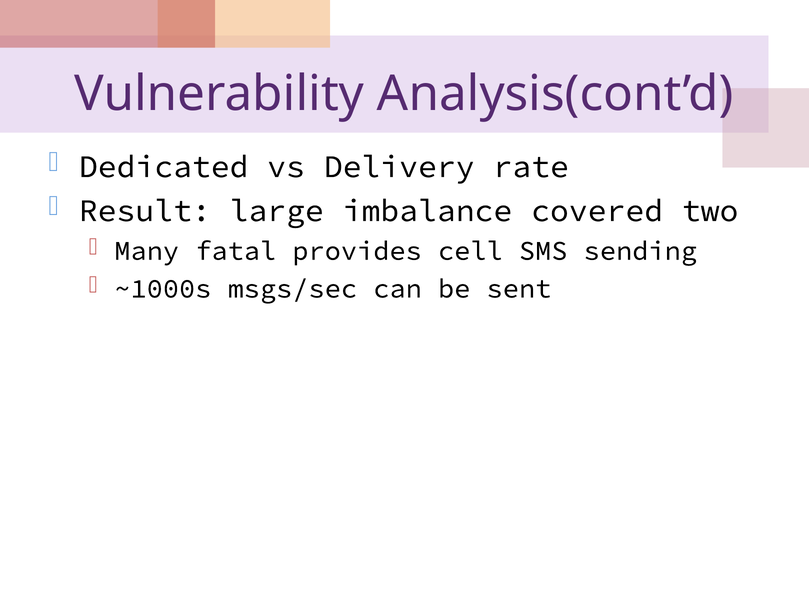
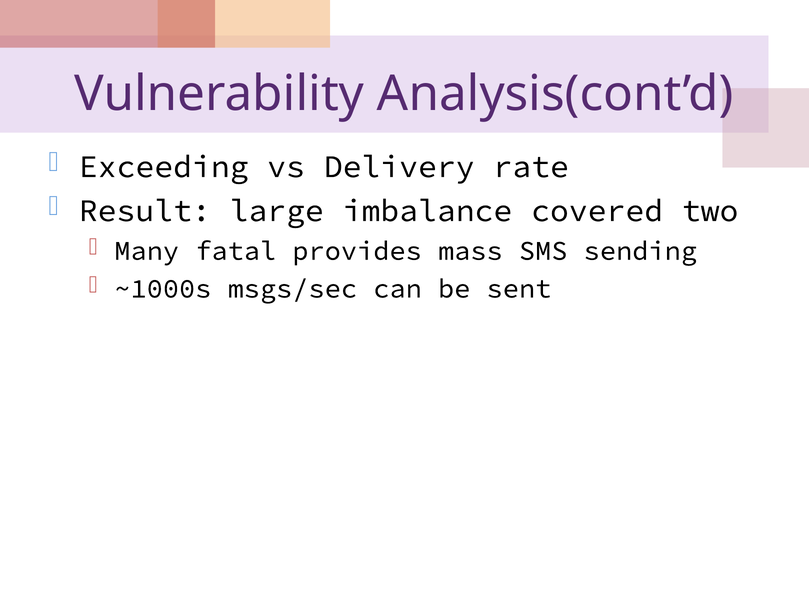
Dedicated: Dedicated -> Exceeding (164, 167)
cell: cell -> mass (470, 251)
